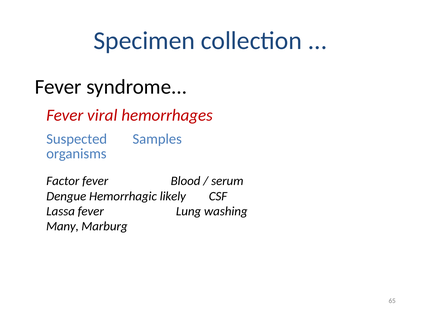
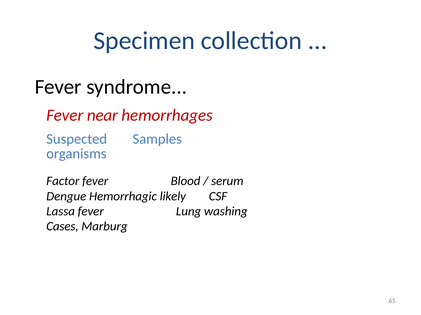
viral: viral -> near (102, 116)
Many: Many -> Cases (62, 227)
